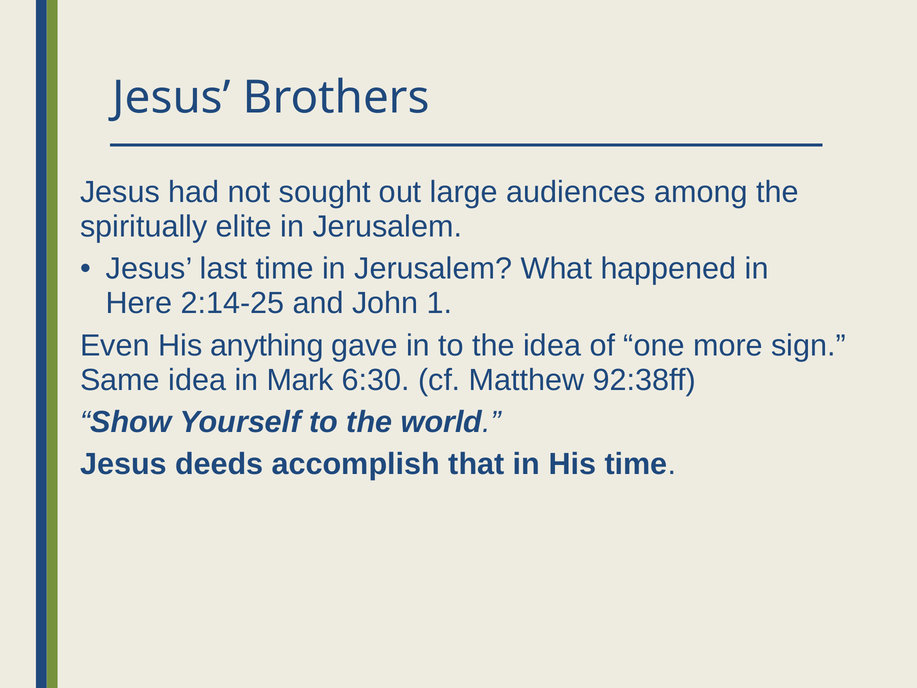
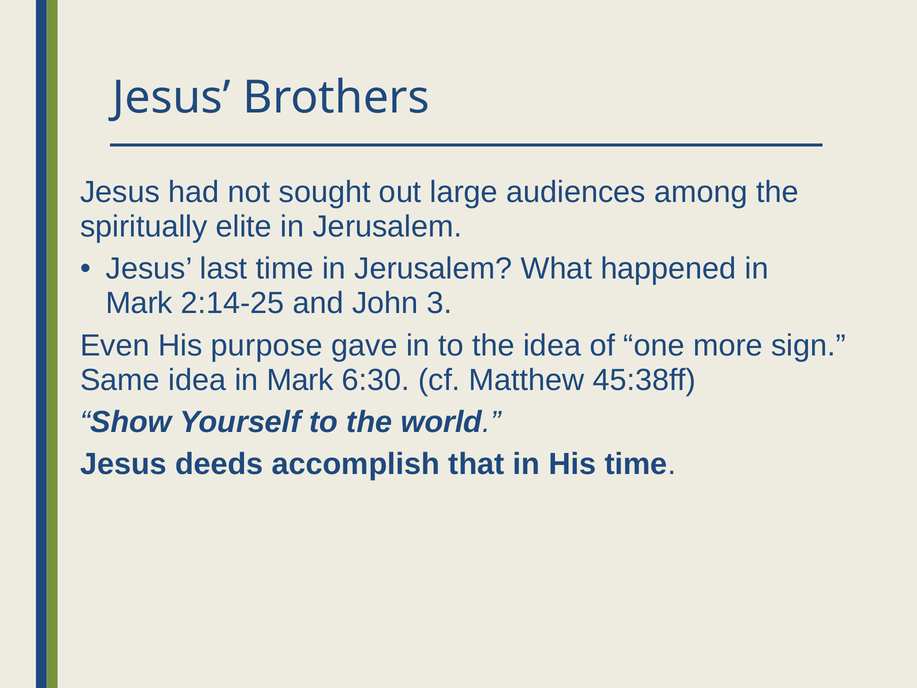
Here: Here -> Mark (139, 303)
1: 1 -> 3 (440, 303)
anything: anything -> purpose (267, 345)
92:38ff: 92:38ff -> 45:38ff (644, 380)
